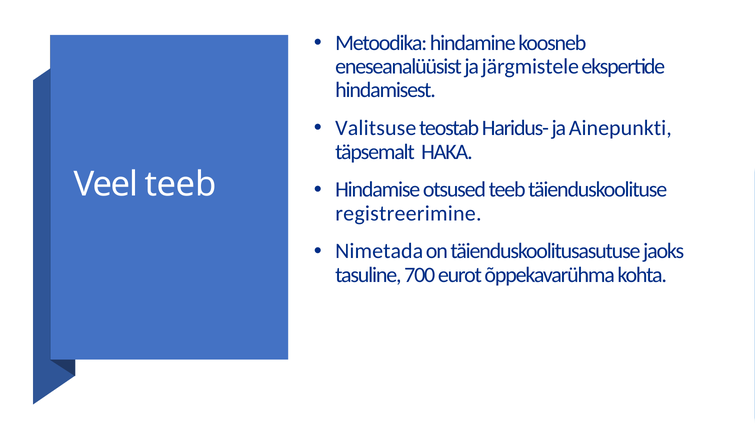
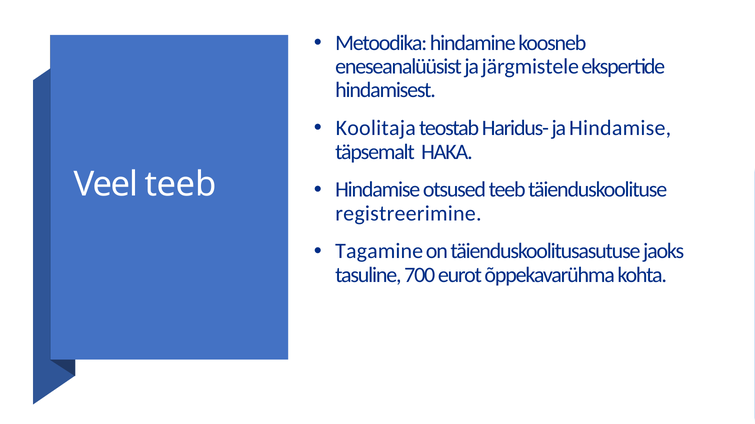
Valitsuse: Valitsuse -> Koolitaja (376, 128)
ja Ainepunkti: Ainepunkti -> Hindamise (620, 128)
Nimetada: Nimetada -> Tagamine (379, 252)
